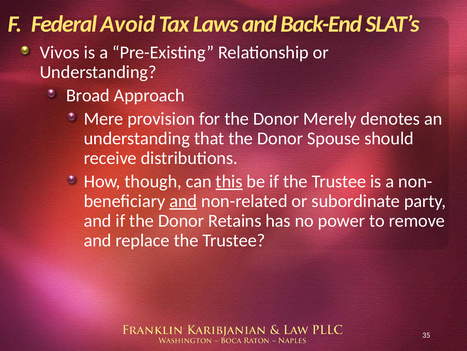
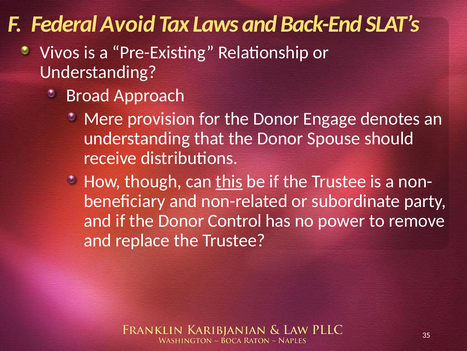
Merely: Merely -> Engage (330, 119)
and underline: present -> none (183, 201)
Retains: Retains -> Control (235, 220)
